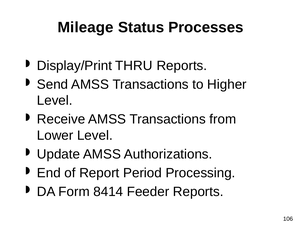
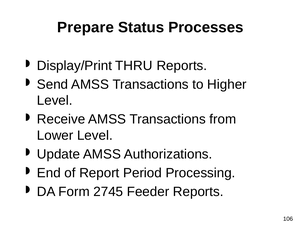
Mileage: Mileage -> Prepare (86, 27)
8414: 8414 -> 2745 (108, 191)
